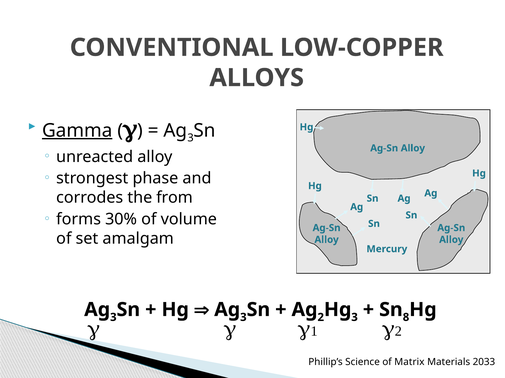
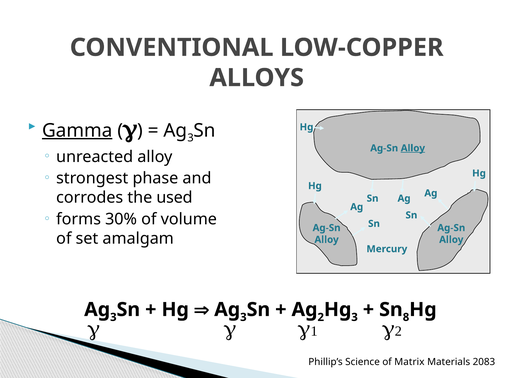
Alloy underline: none -> present (413, 148)
from: from -> used (174, 198)
2033: 2033 -> 2083 (484, 363)
